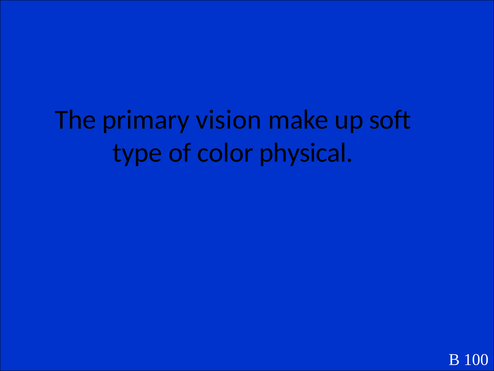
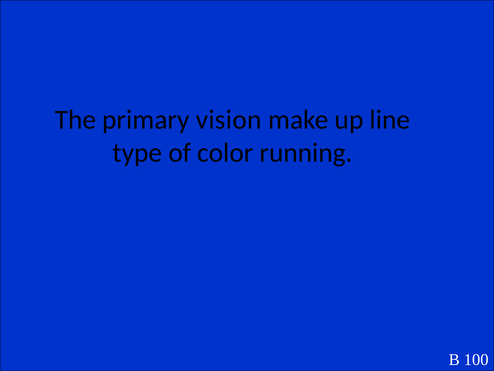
soft: soft -> line (390, 120)
physical: physical -> running (306, 153)
